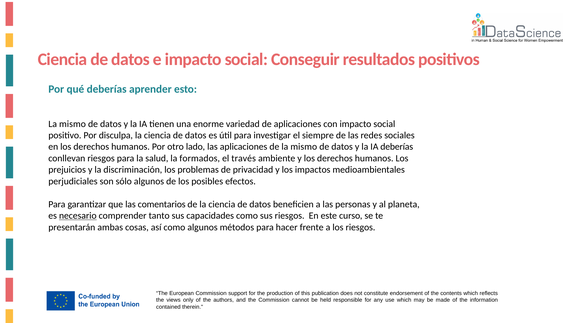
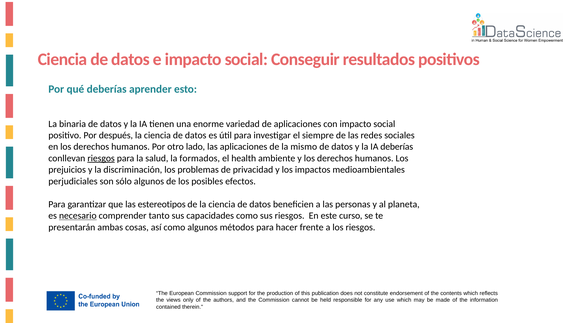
mismo: mismo -> binaria (73, 124)
disculpa: disculpa -> después (116, 136)
riesgos underline: none -> present (101, 159)
través: través -> health (244, 159)
comentarios: comentarios -> estereotipos (162, 205)
